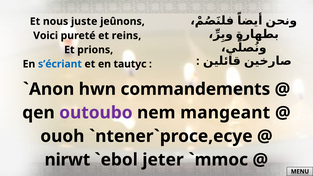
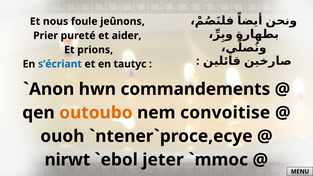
juste: juste -> foule (84, 21)
Voici: Voici -> Prier (46, 36)
reins: reins -> aider (127, 36)
outoubo colour: purple -> orange (96, 113)
mangeant: mangeant -> convoitise (225, 113)
